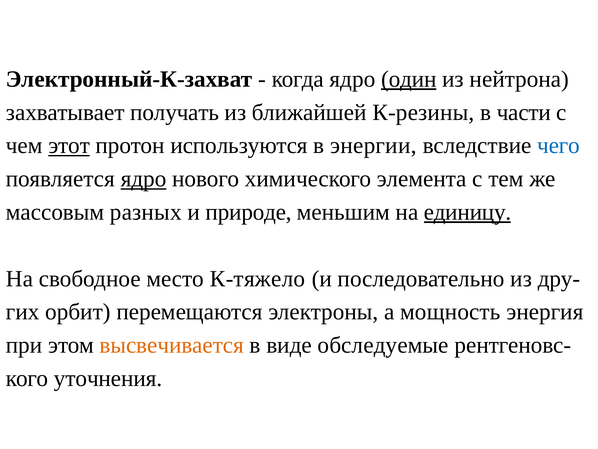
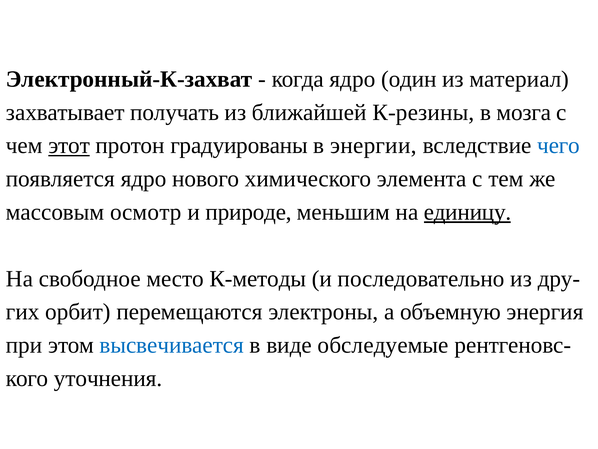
один underline: present -> none (409, 79)
нейтрона: нейтрона -> материал (519, 79)
части: части -> мозга (524, 112)
используются: используются -> градуированы (239, 145)
ядро underline: present -> none (144, 179)
разных: разных -> осмотр (146, 212)
К-тяжело: К-тяжело -> К-методы (258, 278)
мощность: мощность -> объемную (450, 312)
высвечивается colour: orange -> blue (172, 345)
